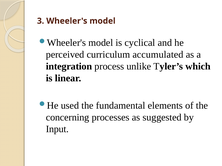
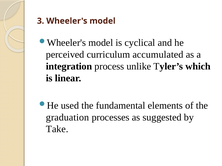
concerning: concerning -> graduation (68, 118)
Input: Input -> Take (57, 129)
